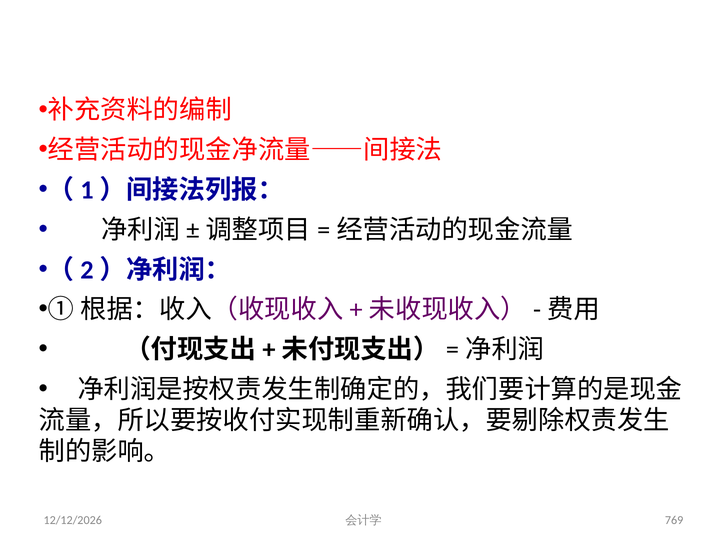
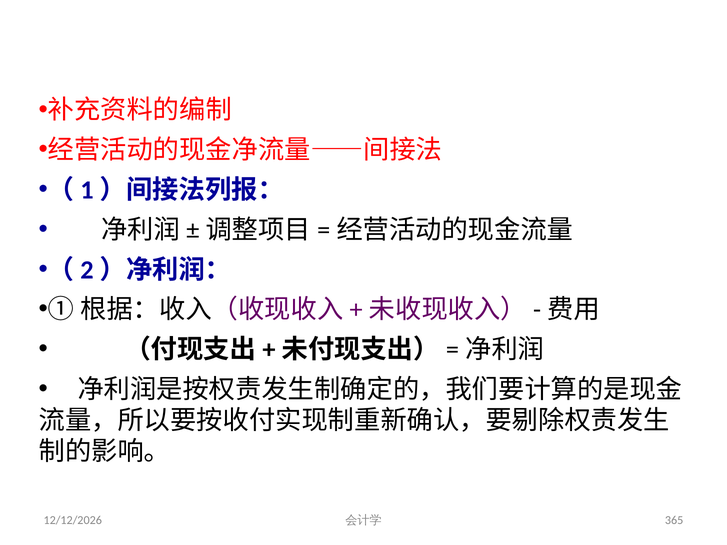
769: 769 -> 365 (674, 521)
